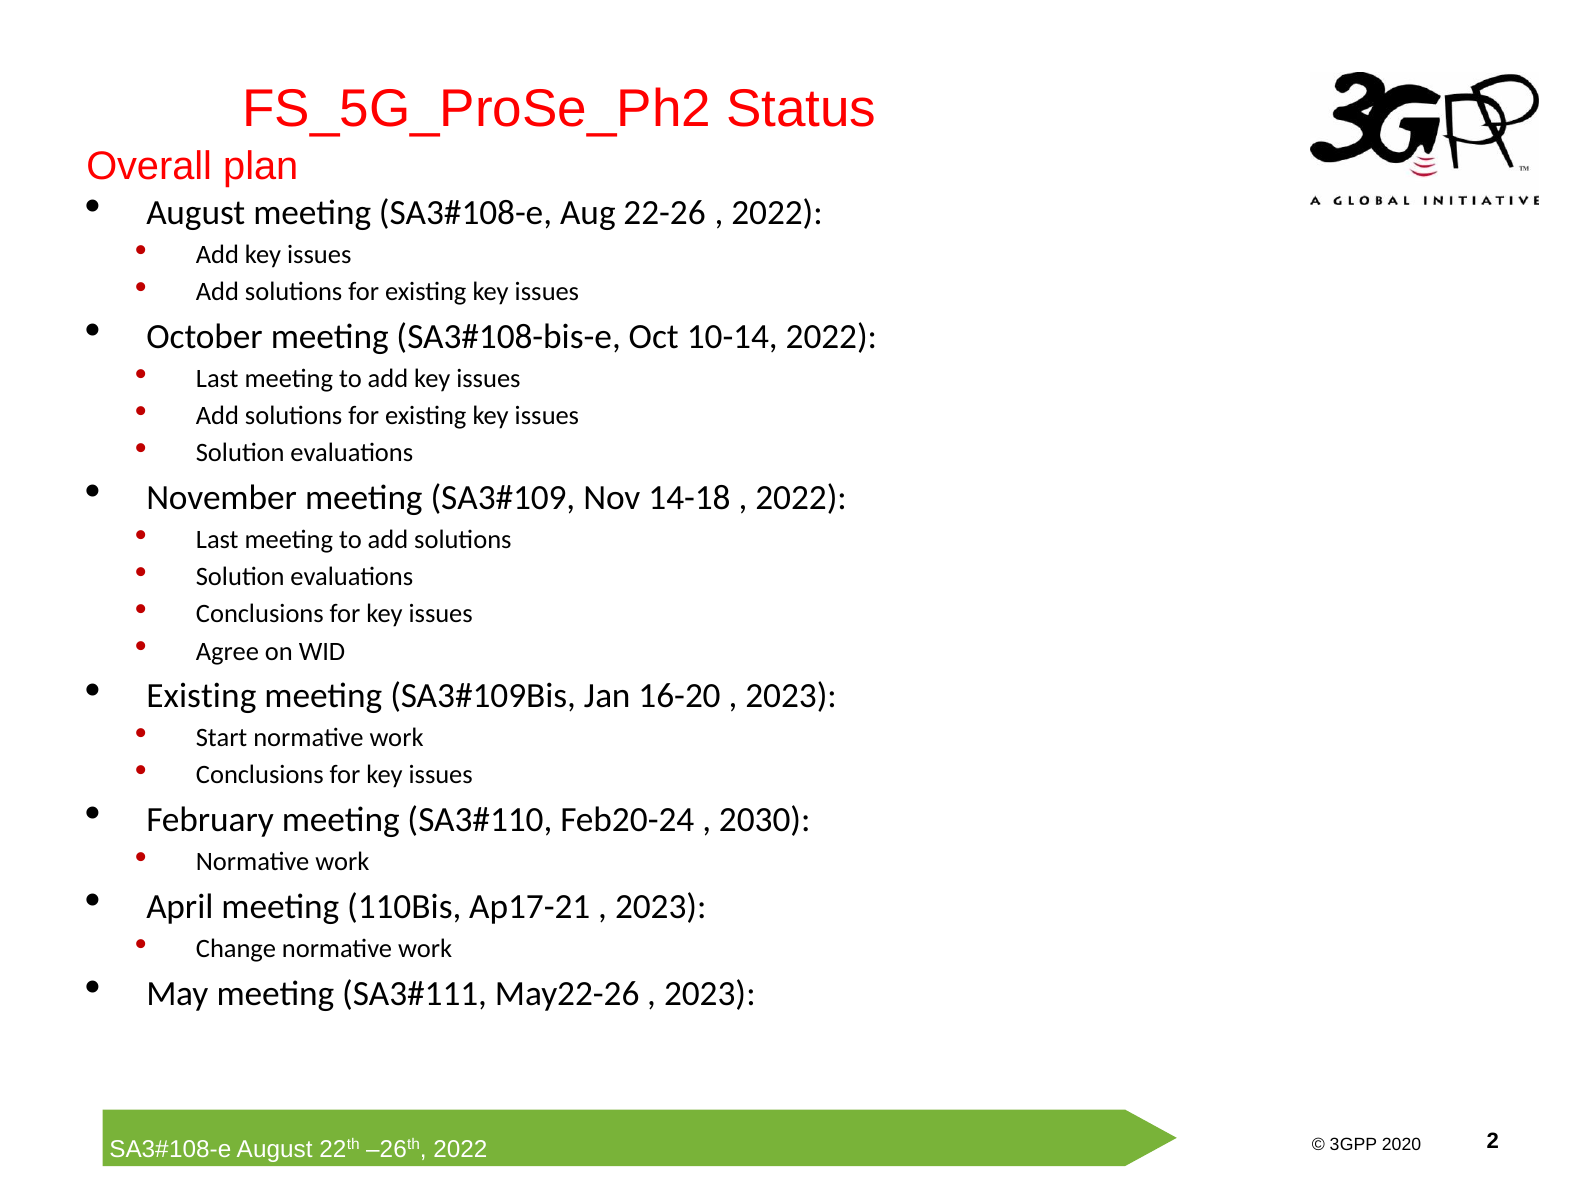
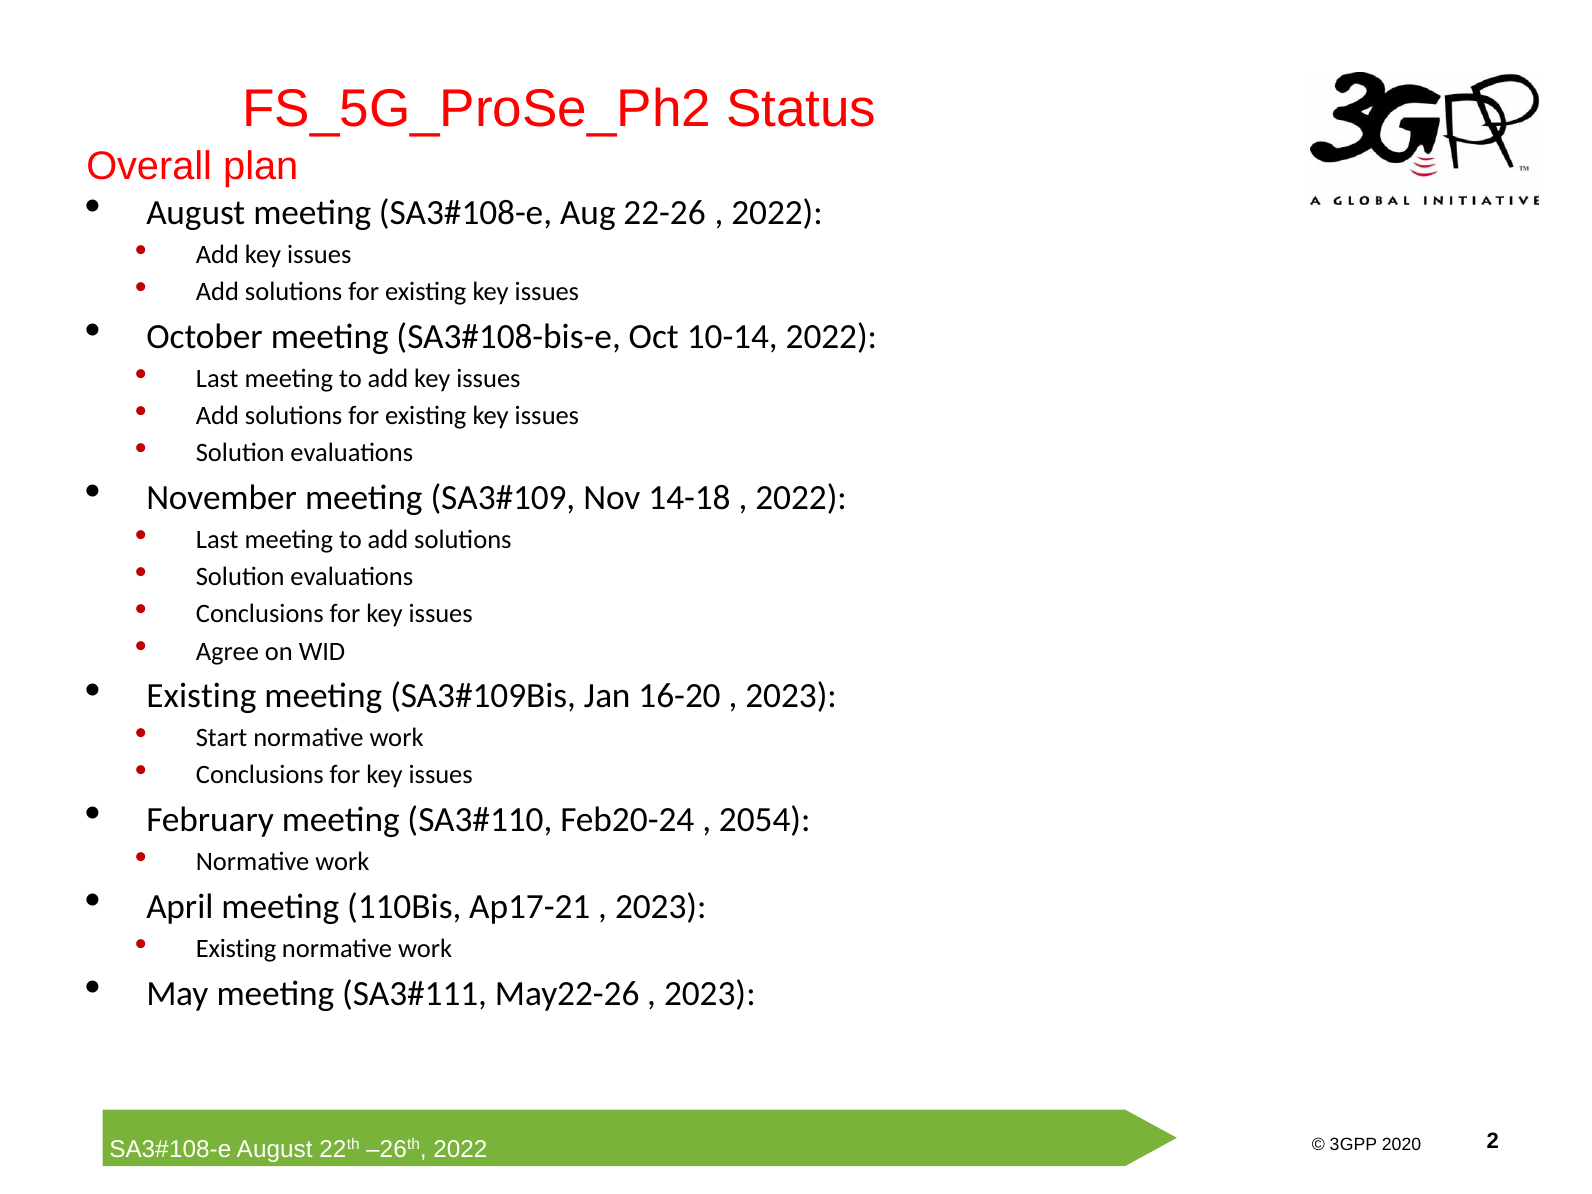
2030: 2030 -> 2054 (765, 820)
Change: Change -> Existing (236, 949)
